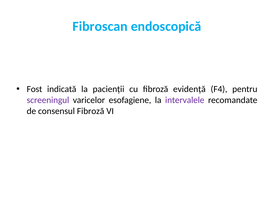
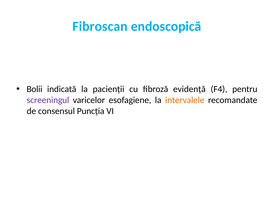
Fost: Fost -> Bolii (34, 89)
intervalele colour: purple -> orange (185, 100)
consensul Fibroză: Fibroză -> Puncția (91, 111)
